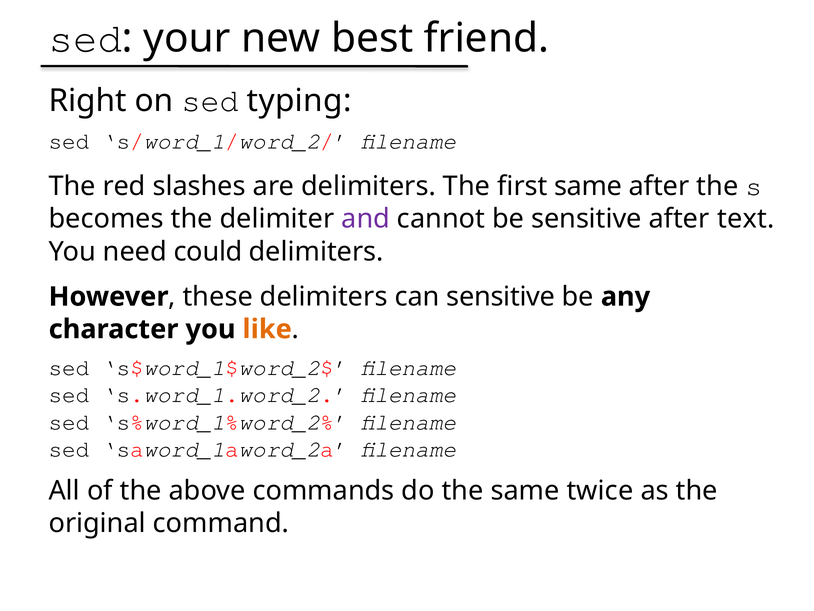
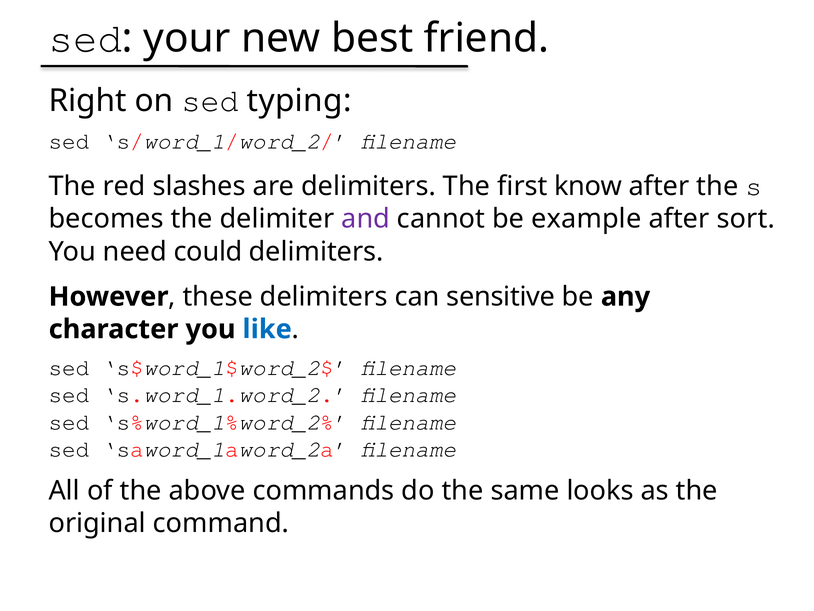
first same: same -> know (588, 186)
be sensitive: sensitive -> example (586, 219)
text: text -> sort (746, 219)
like colour: orange -> blue (267, 329)
twice: twice -> looks (600, 490)
